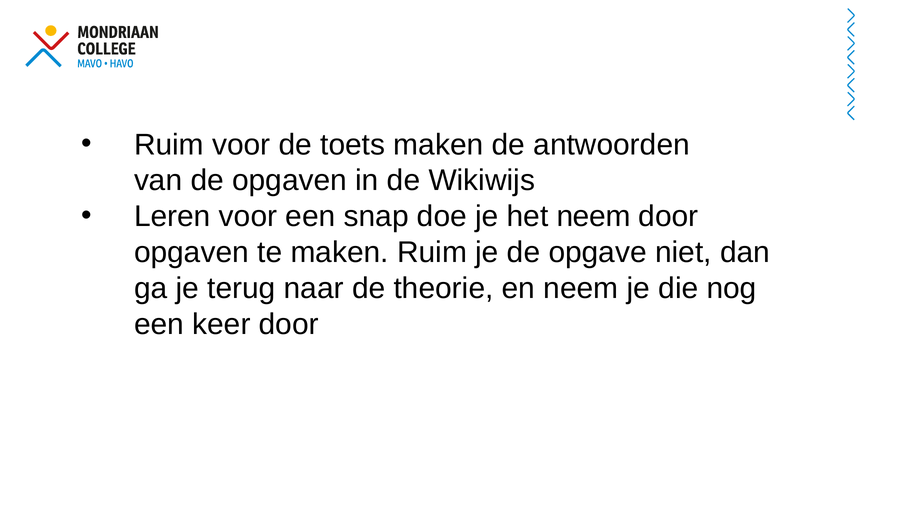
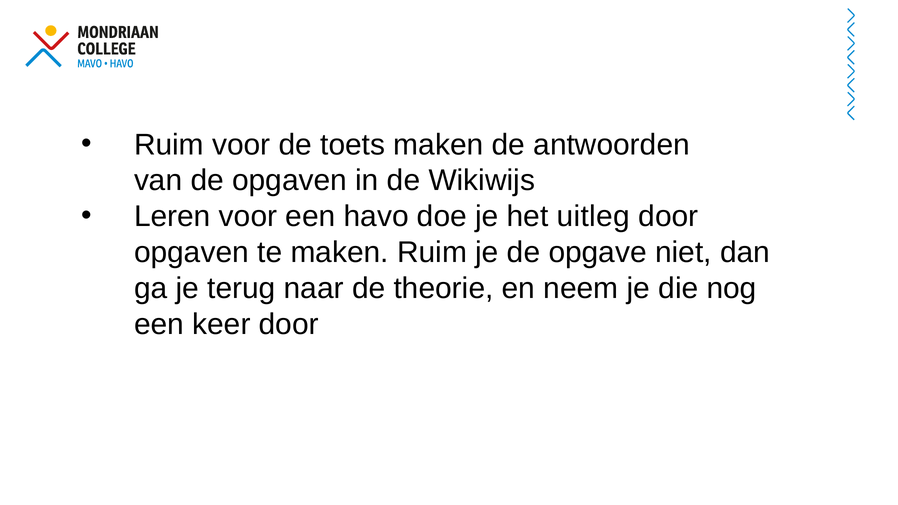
snap: snap -> havo (376, 217)
het neem: neem -> uitleg (593, 217)
